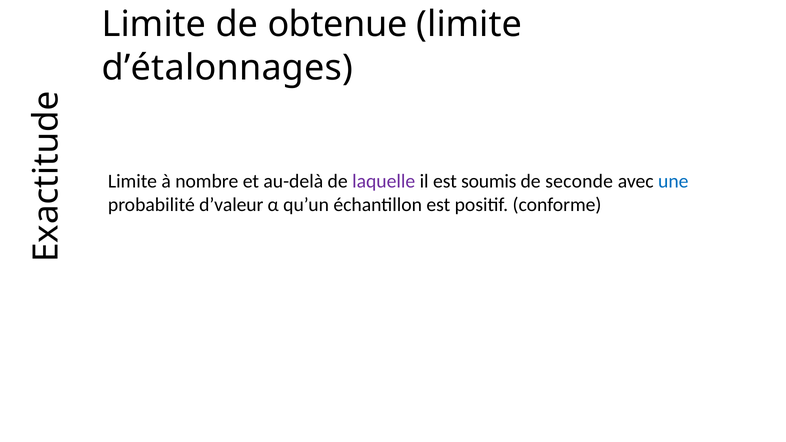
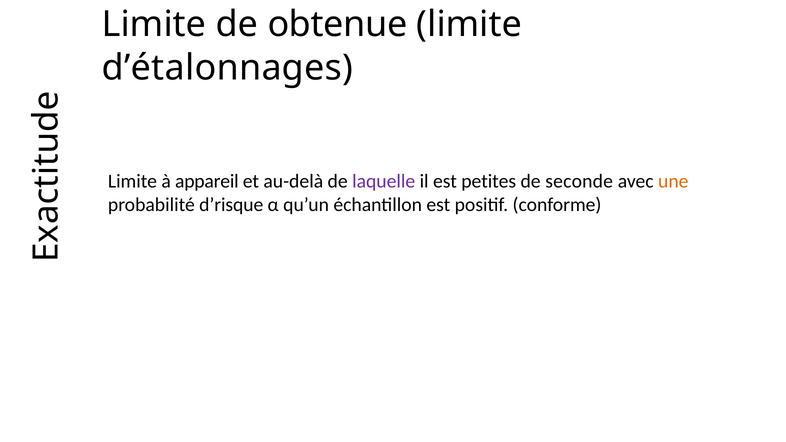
nombre: nombre -> appareil (207, 181)
soumis: soumis -> petites (489, 181)
une colour: blue -> orange (673, 181)
d’valeur: d’valeur -> d’risque (231, 205)
